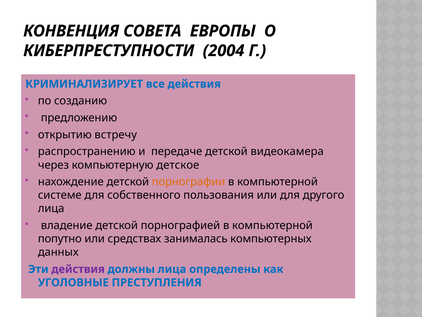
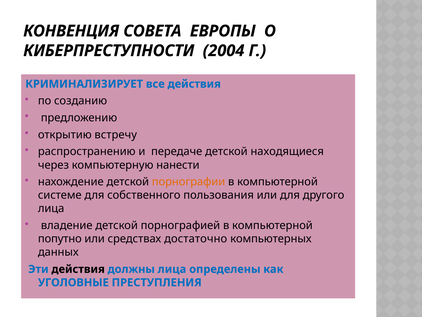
видеокамера: видеокамера -> находящиеся (287, 151)
детское: детское -> нанести (178, 165)
занималась: занималась -> достаточно (196, 239)
действия colour: purple -> black (78, 269)
